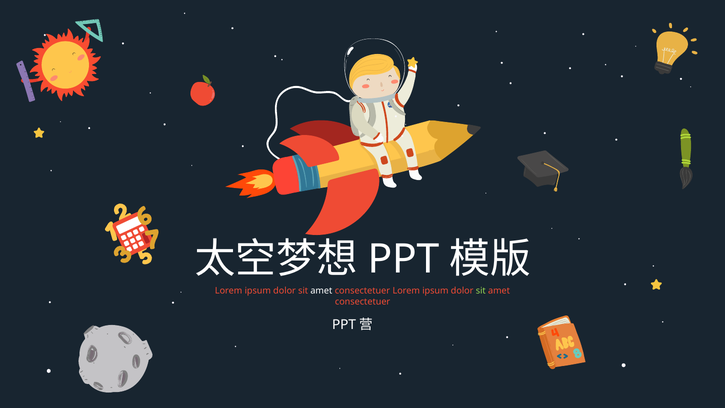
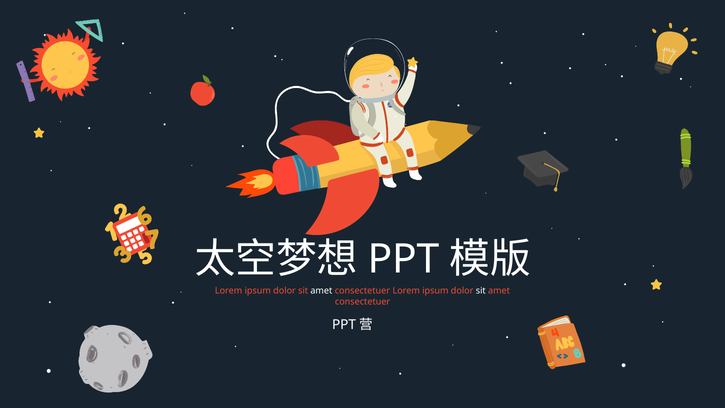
sit colour: light green -> white (481, 291)
